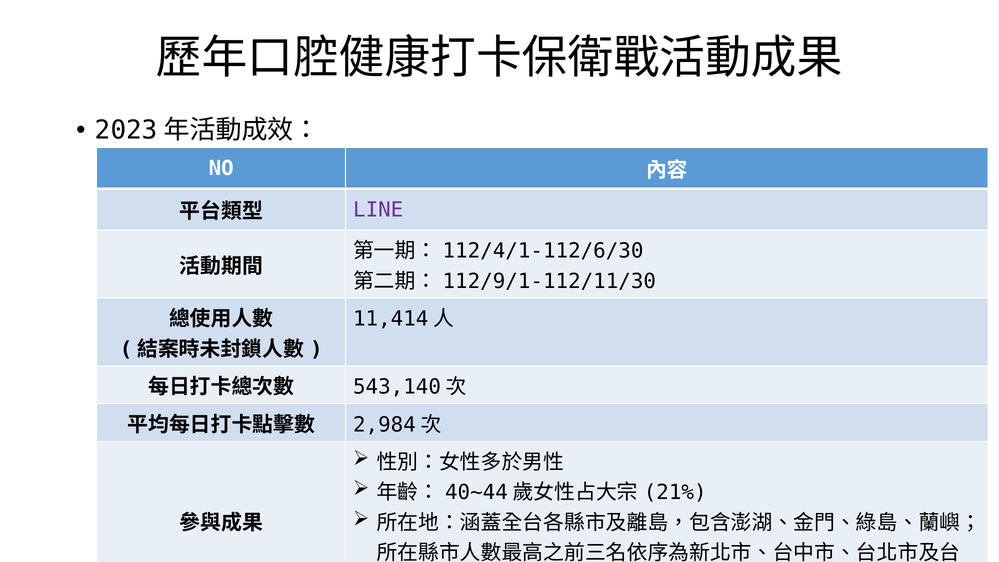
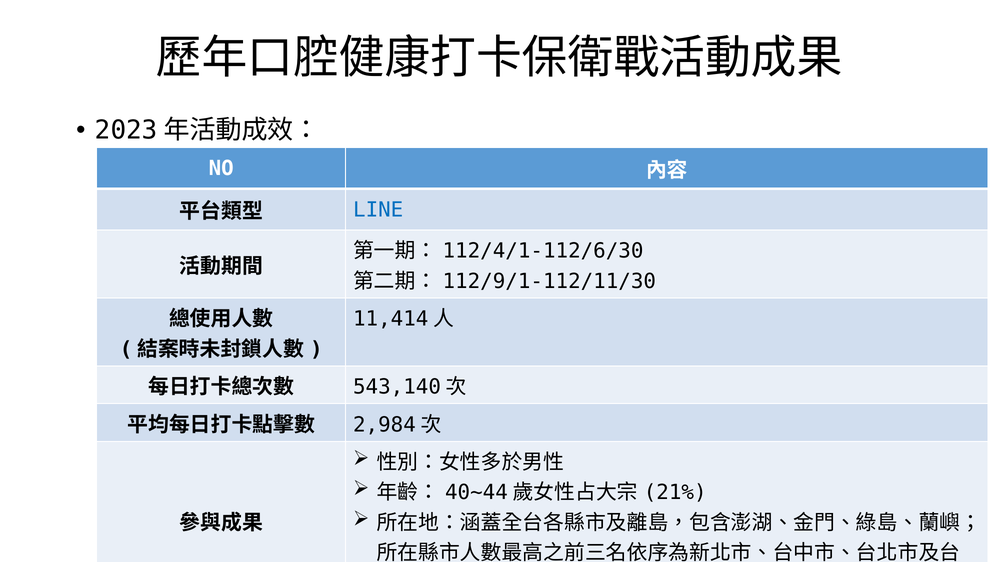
LINE colour: purple -> blue (378, 210)
